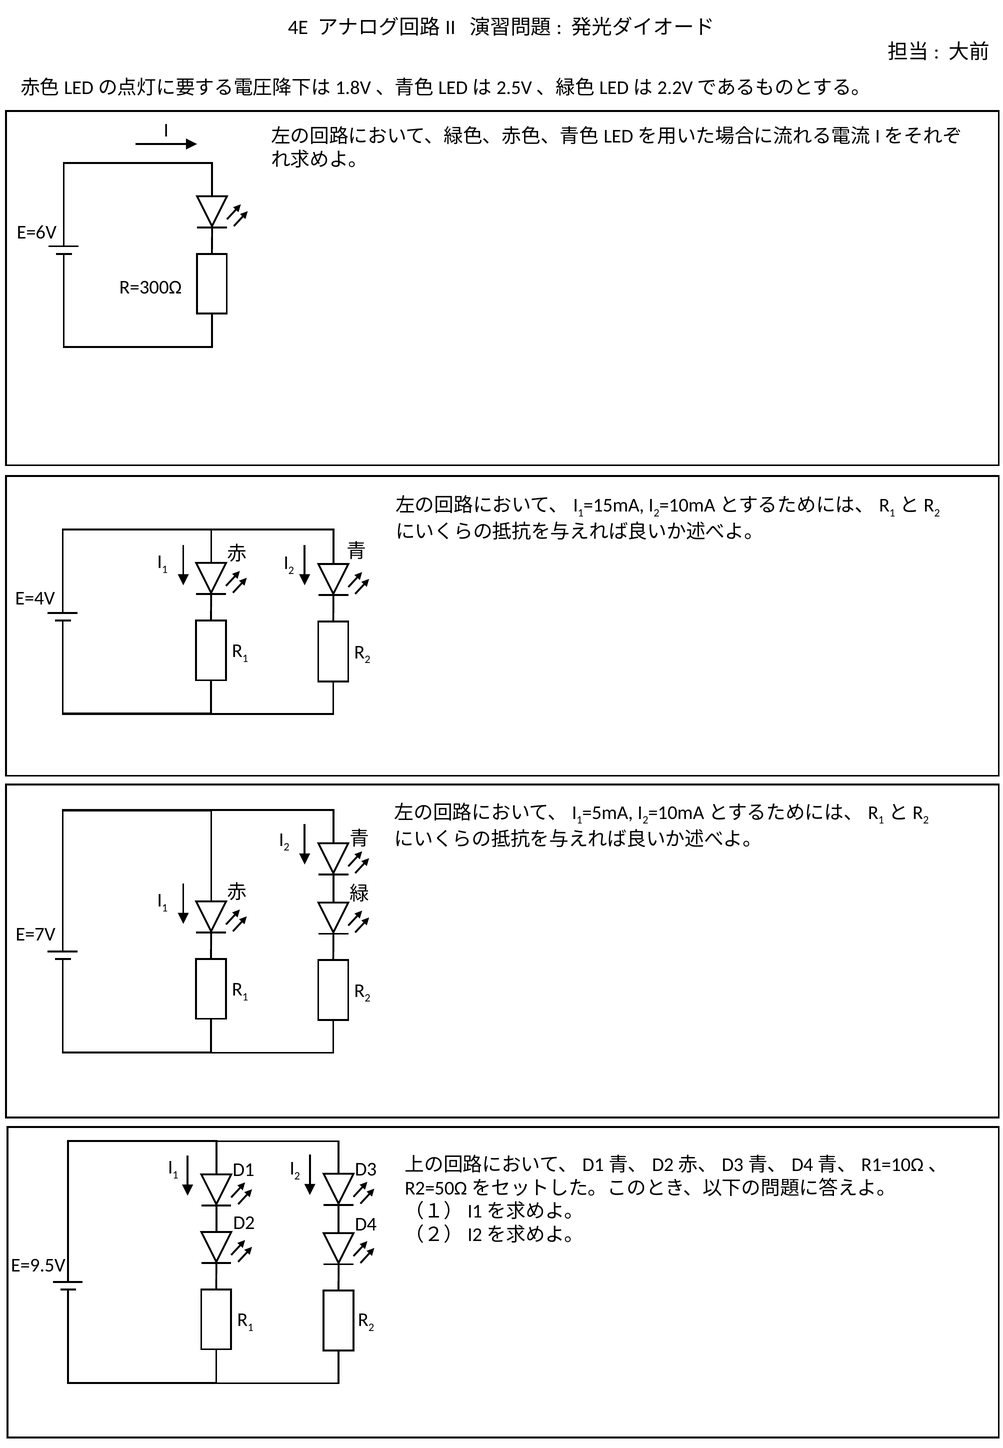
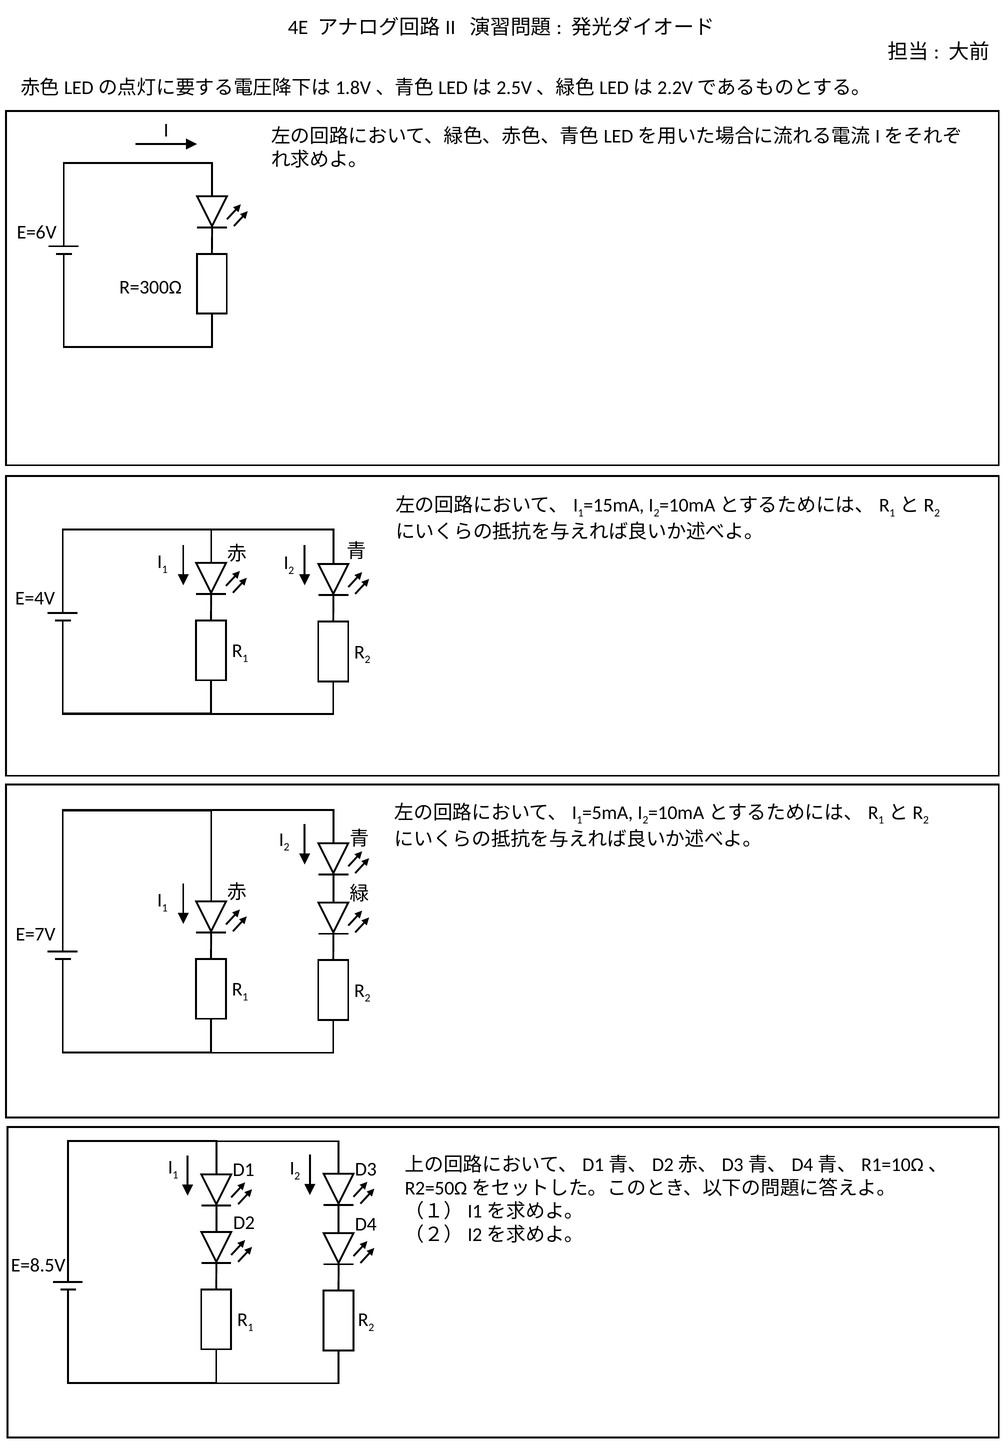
E=9.5V: E=9.5V -> E=8.5V (38, 1266)
